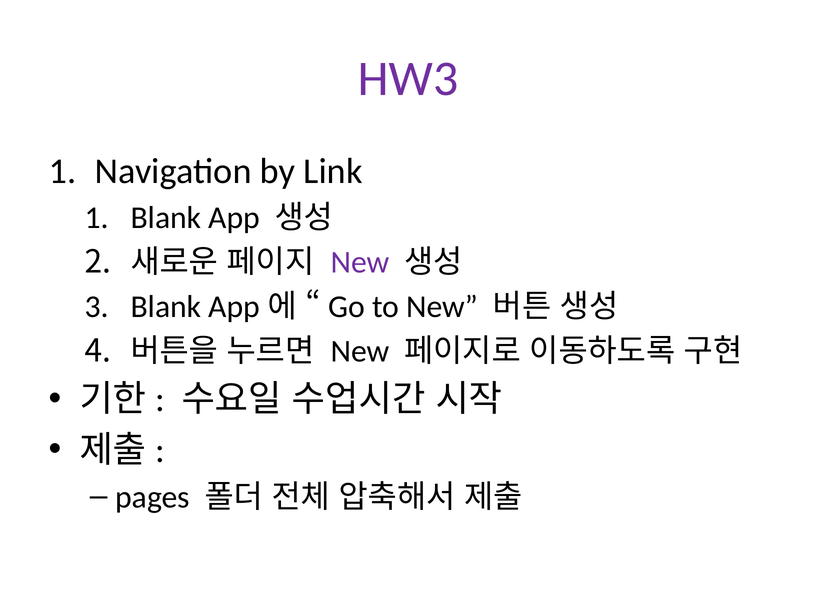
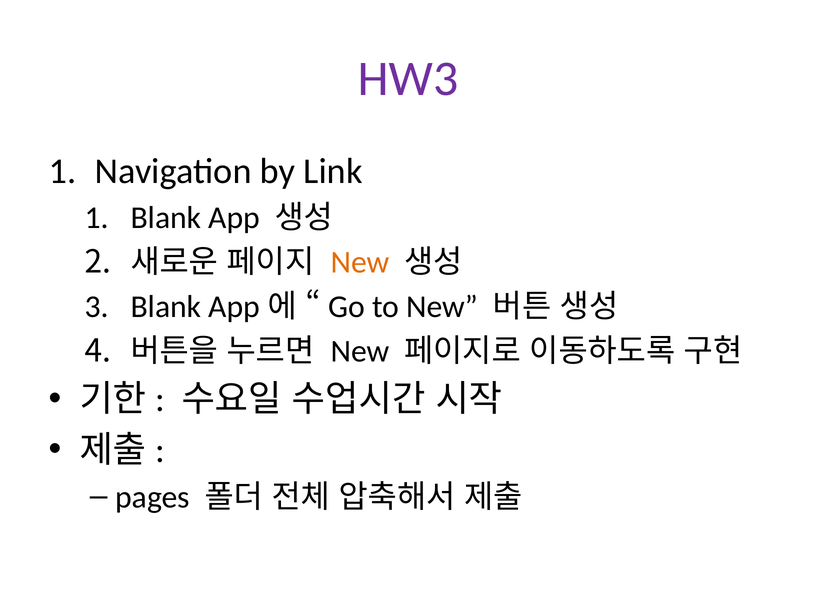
New colour: purple -> orange (360, 262)
